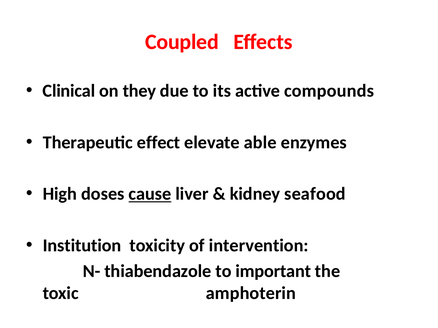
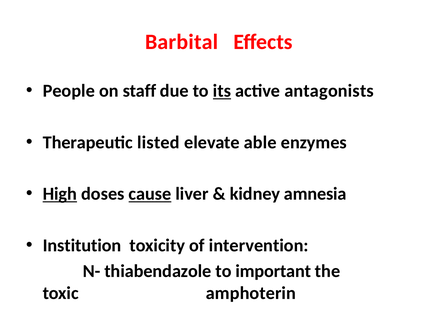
Coupled: Coupled -> Barbital (182, 42)
Clinical: Clinical -> People (69, 91)
they: they -> staff (139, 91)
its underline: none -> present (222, 91)
compounds: compounds -> antagonists (329, 91)
effect: effect -> listed (158, 143)
High underline: none -> present (60, 194)
seafood: seafood -> amnesia (315, 194)
